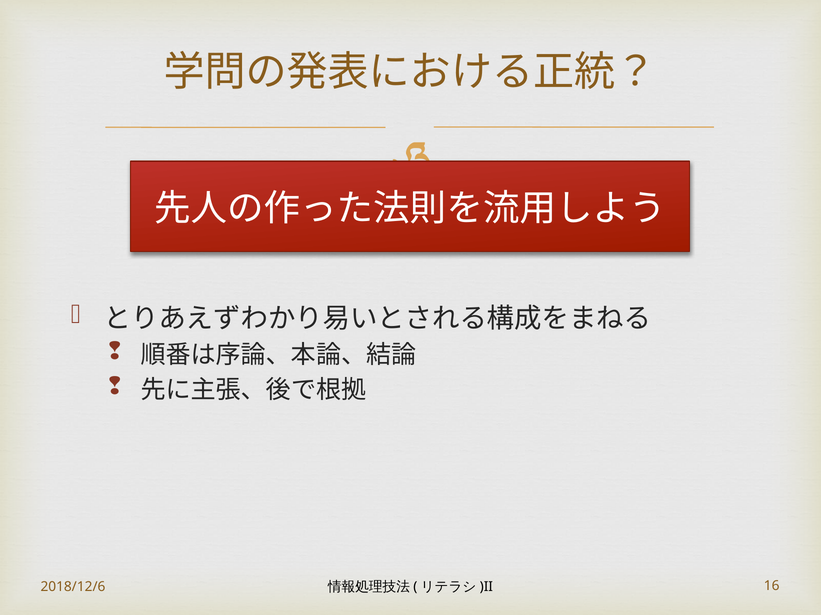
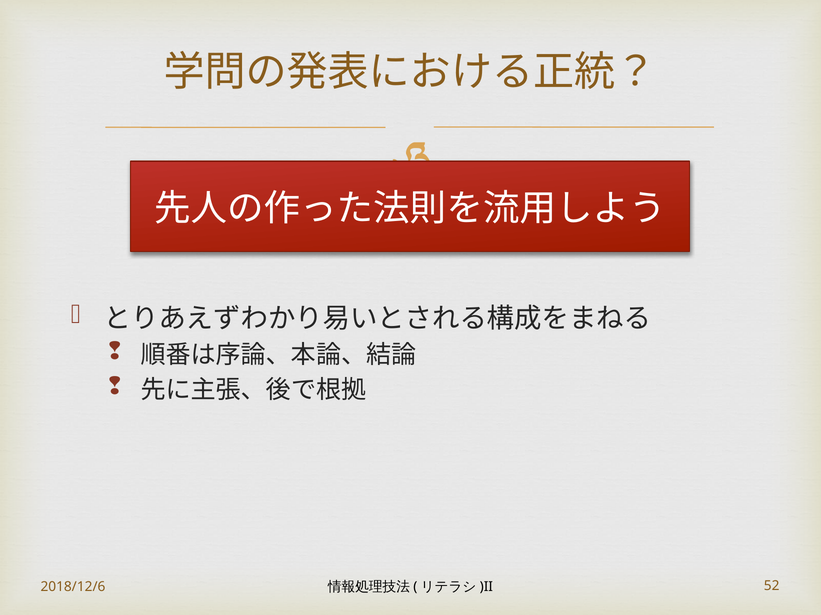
16: 16 -> 52 (772, 587)
